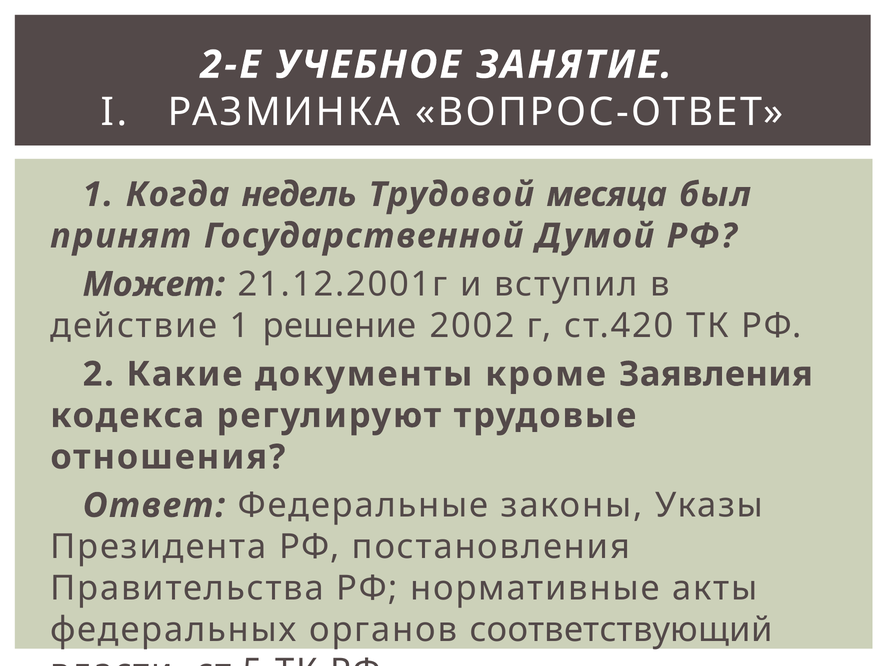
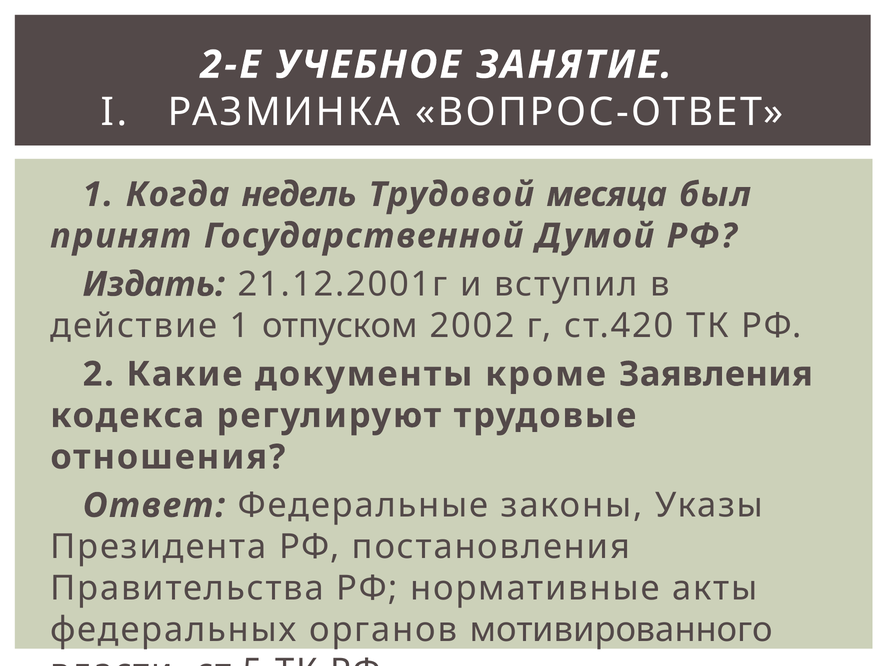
Может: Может -> Издать (154, 284)
решение: решение -> отпуском (340, 326)
соответствующий: соответствующий -> мотивированного (621, 630)
